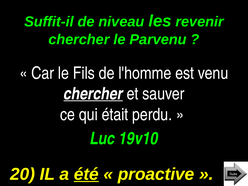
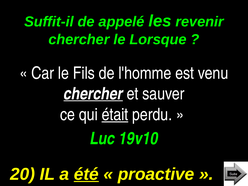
niveau: niveau -> appelé (121, 22)
Parvenu: Parvenu -> Lorsque (158, 40)
était underline: none -> present (115, 115)
